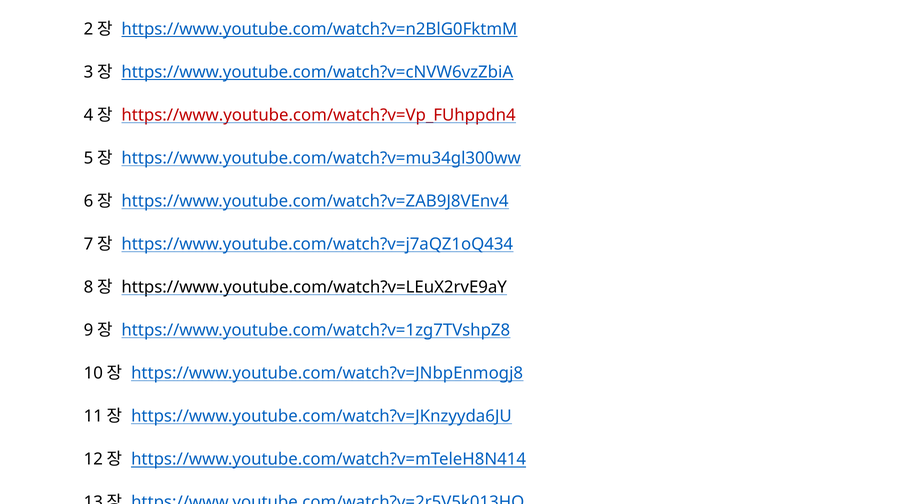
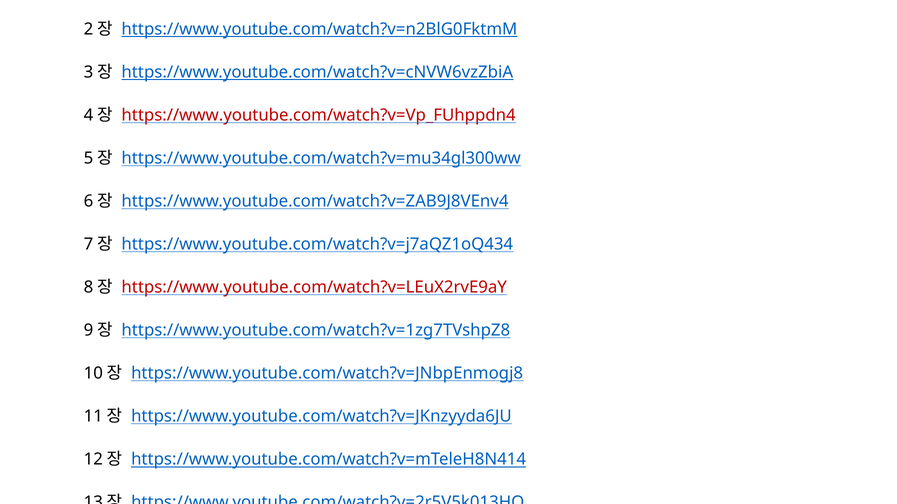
https://www.youtube.com/watch?v=LEuX2rvE9aY colour: black -> red (314, 287)
